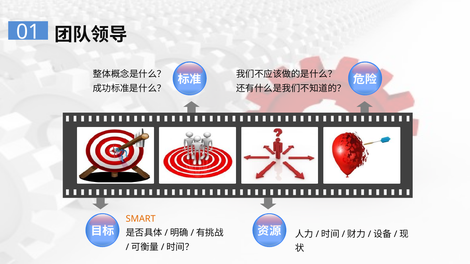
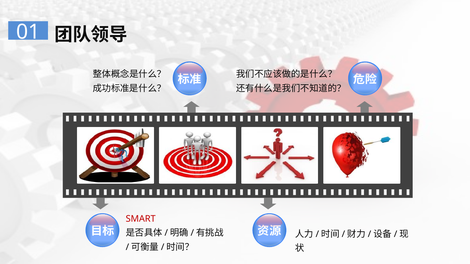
SMART colour: orange -> red (141, 219)
